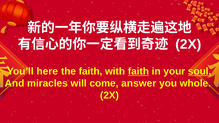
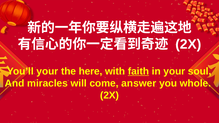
You’ll here: here -> your (47, 71)
the faith: faith -> here (91, 71)
soul underline: present -> none (200, 71)
